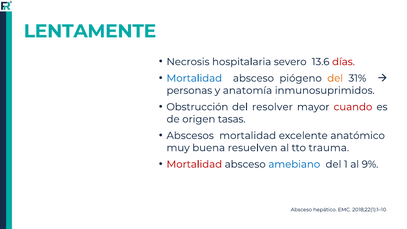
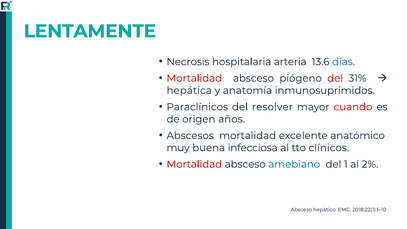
severo: severo -> arteria (290, 62)
días colour: red -> blue (343, 62)
Mortalidad colour: blue -> red (194, 78)
del colour: orange -> red (335, 78)
personas: personas -> hepática (189, 90)
Obstrucción: Obstrucción -> Paraclínicos (197, 107)
tasas: tasas -> años (232, 119)
resuelven: resuelven -> infecciosa (253, 148)
trauma: trauma -> clínicos (329, 148)
9%: 9% -> 2% (370, 164)
